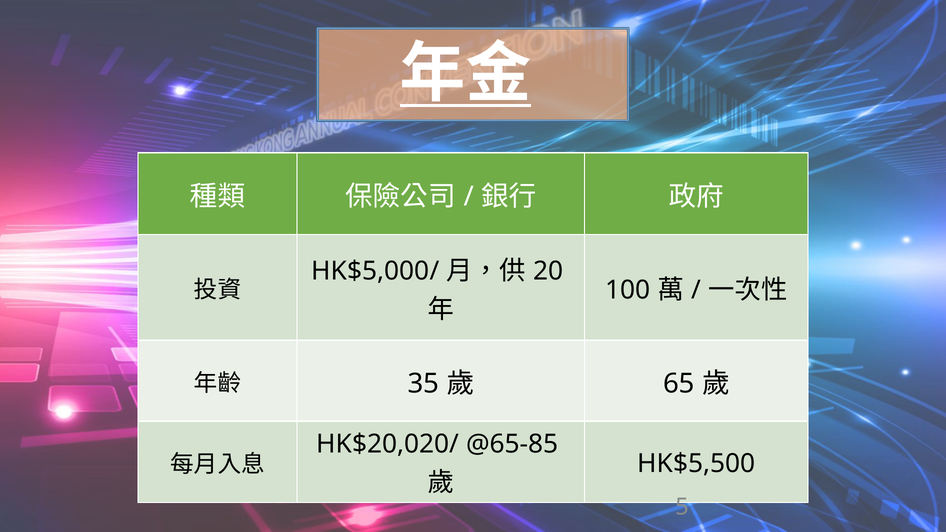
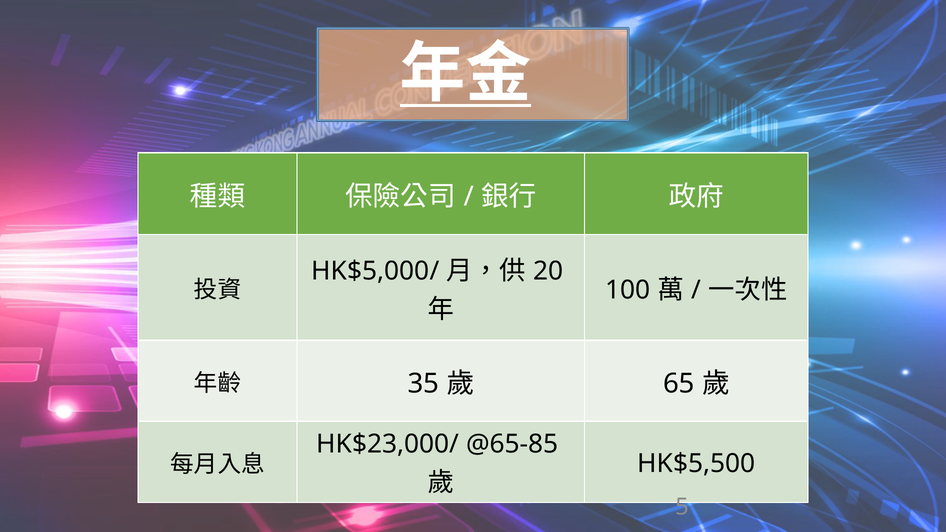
HK$20,020/: HK$20,020/ -> HK$23,000/ (388, 444)
